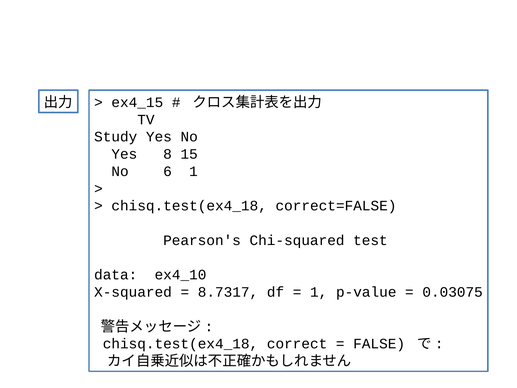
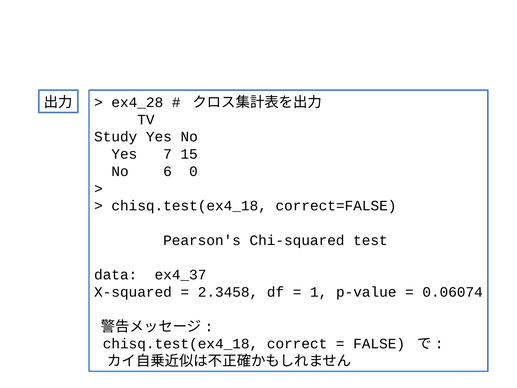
ex4_15: ex4_15 -> ex4_28 (137, 102)
8: 8 -> 7 (168, 154)
6 1: 1 -> 0 (193, 171)
ex4_10: ex4_10 -> ex4_37 (181, 275)
8.7317: 8.7317 -> 2.3458 (228, 292)
0.03075: 0.03075 -> 0.06074 (453, 292)
